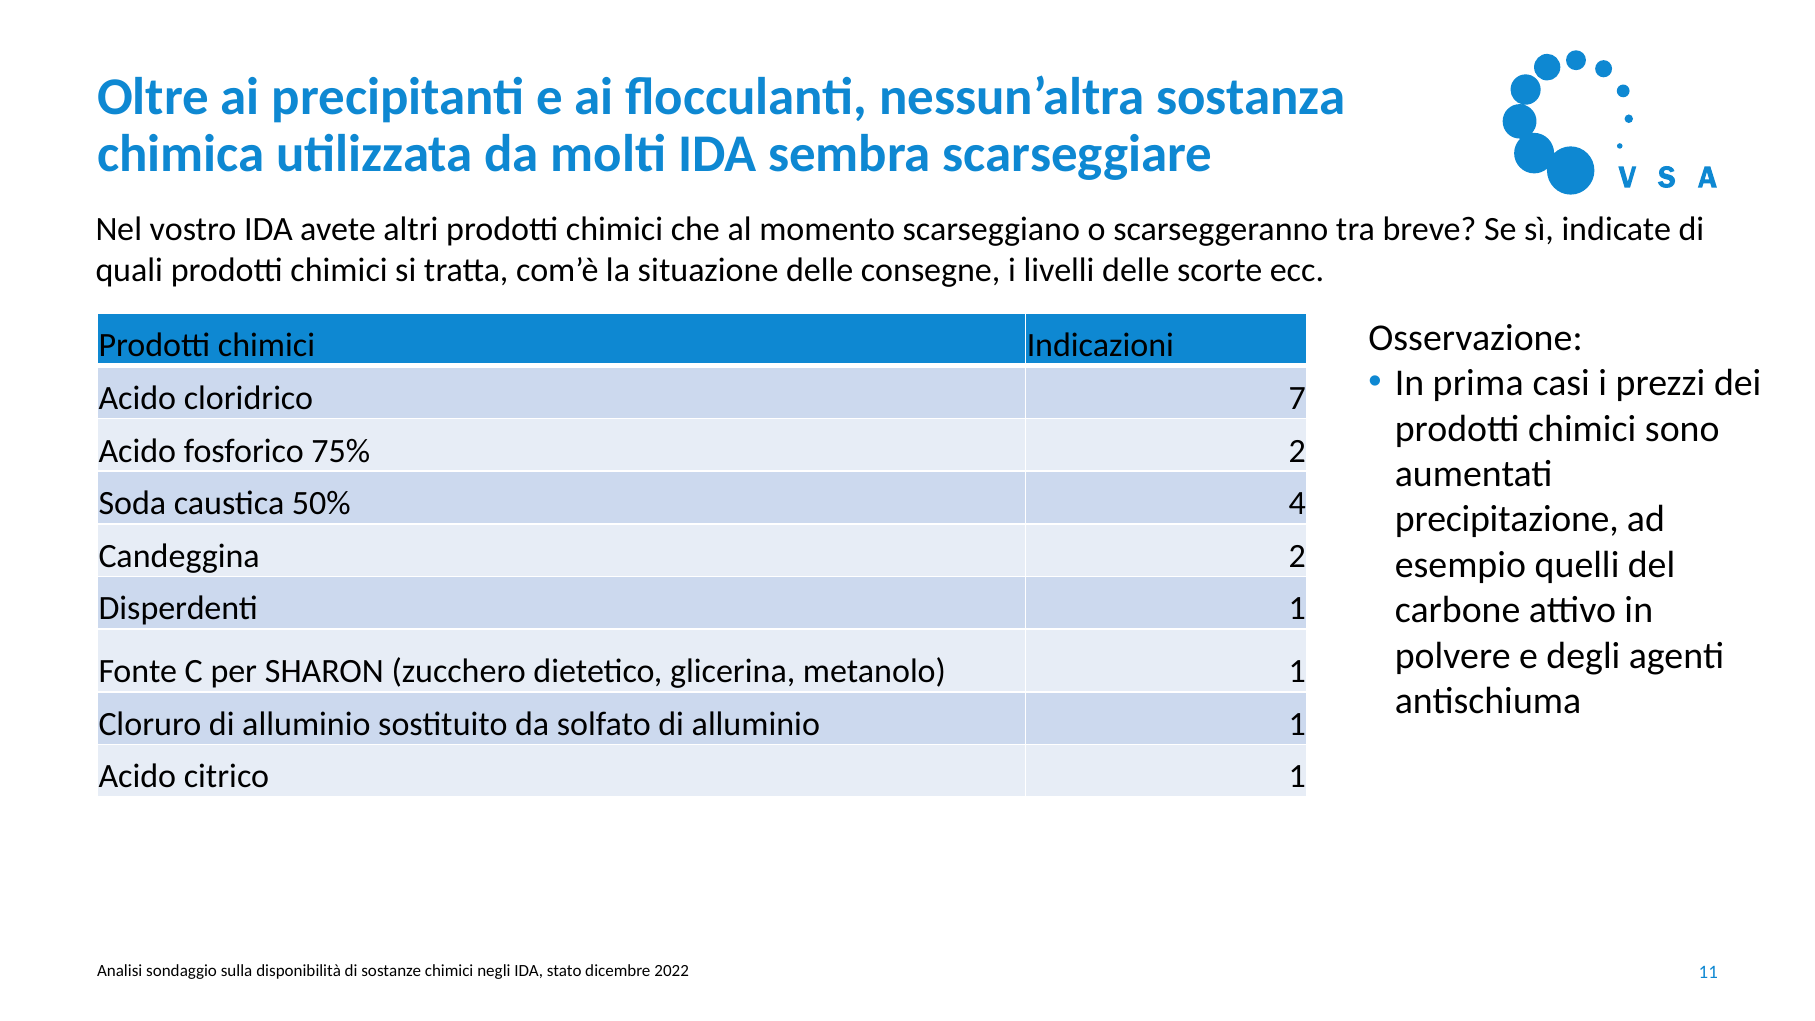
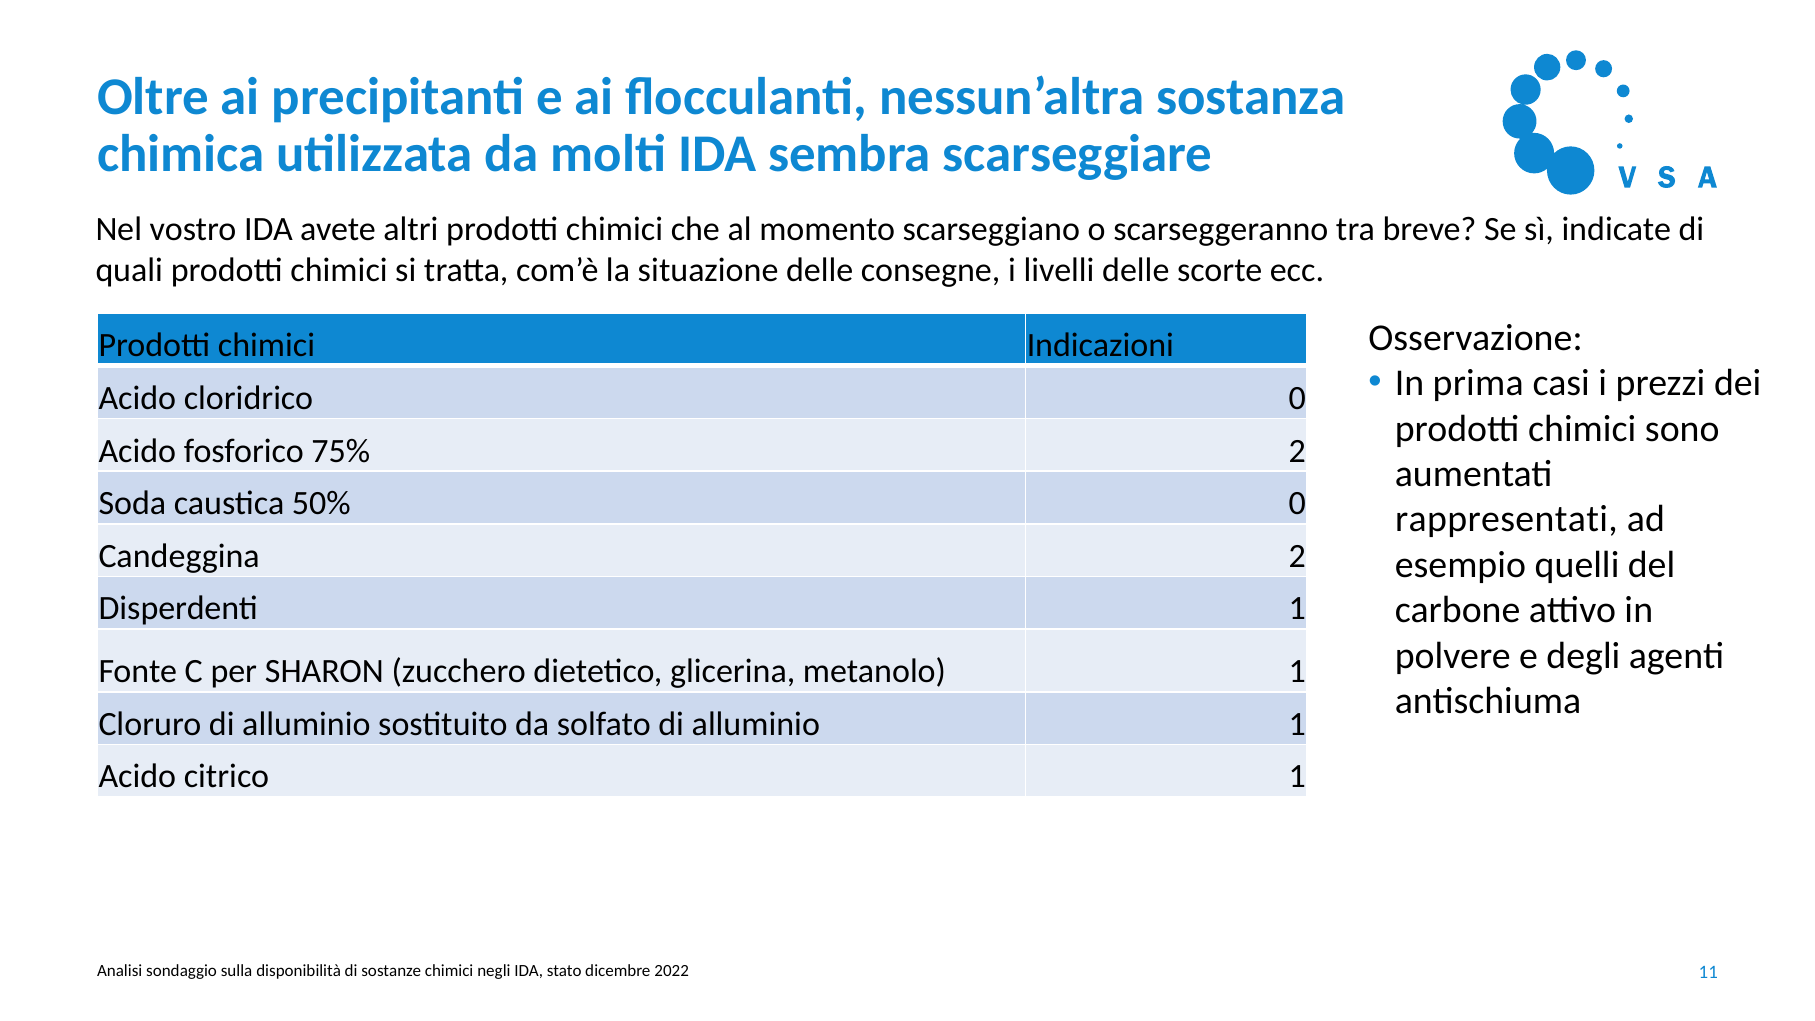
cloridrico 7: 7 -> 0 (1297, 398)
50% 4: 4 -> 0 (1297, 503)
precipitazione: precipitazione -> rappresentati (1506, 519)
